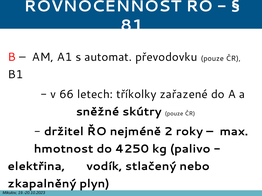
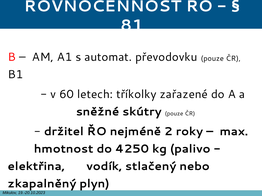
66: 66 -> 60 (67, 94)
